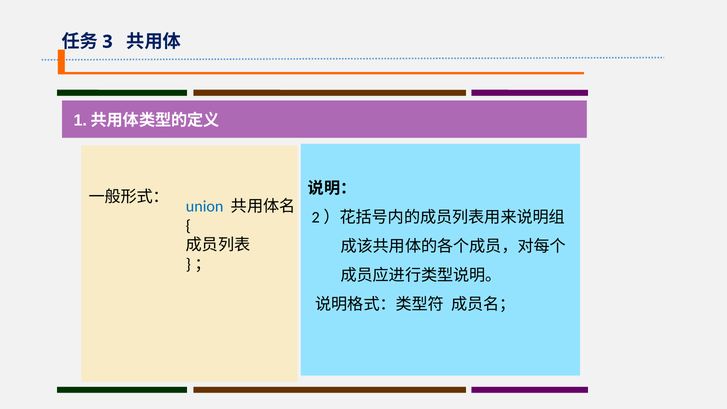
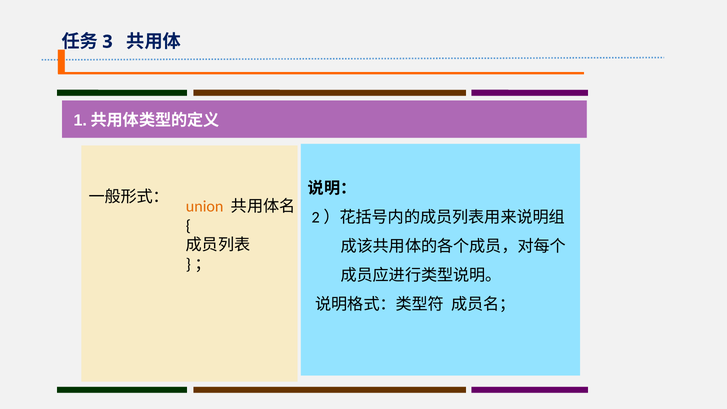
union colour: blue -> orange (205, 206)
